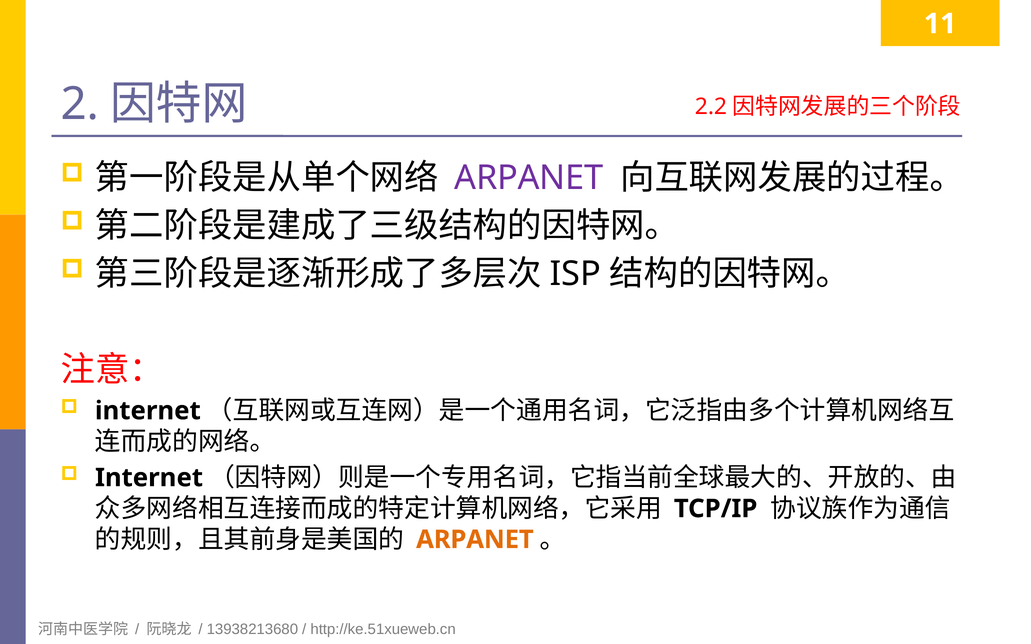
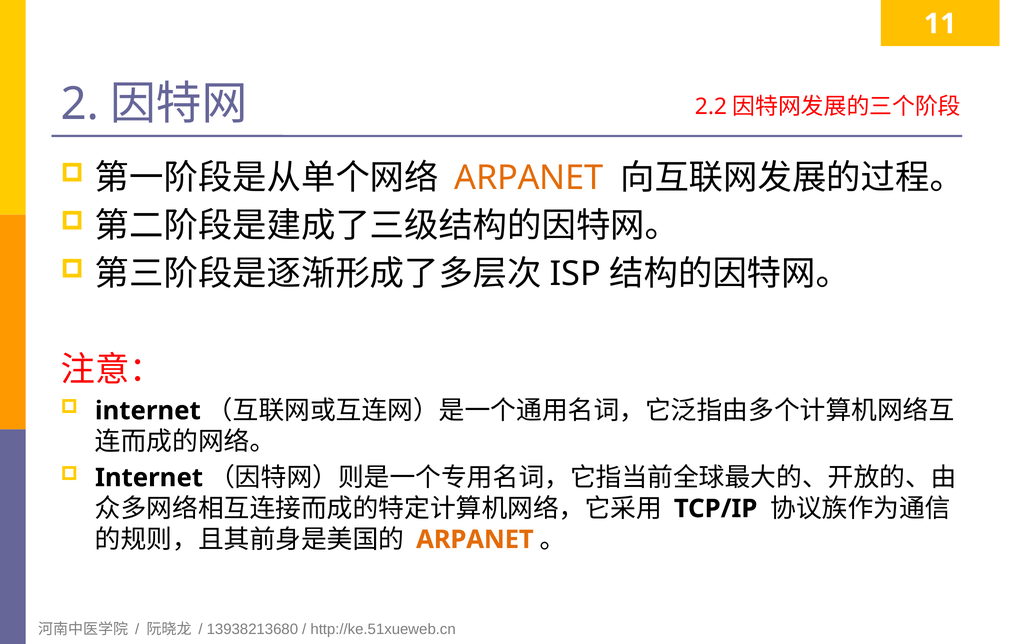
ARPANET colour: purple -> orange (529, 178)
